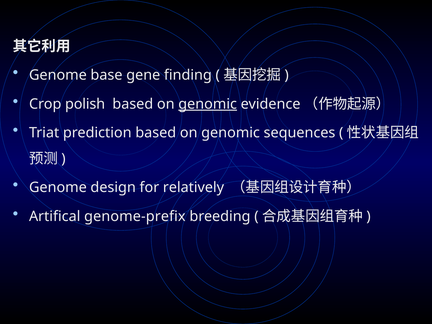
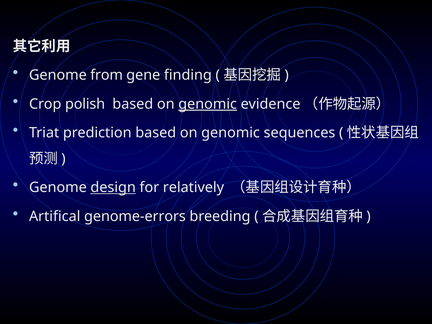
base: base -> from (107, 75)
design underline: none -> present (113, 187)
genome-prefix: genome-prefix -> genome-errors (135, 216)
